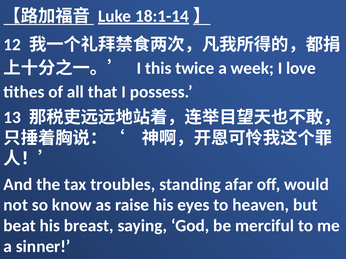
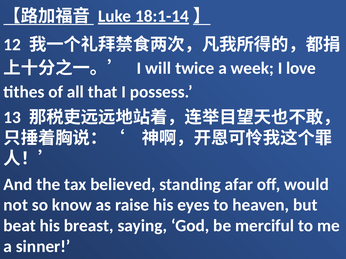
this: this -> will (158, 68)
troubles: troubles -> believed (123, 185)
